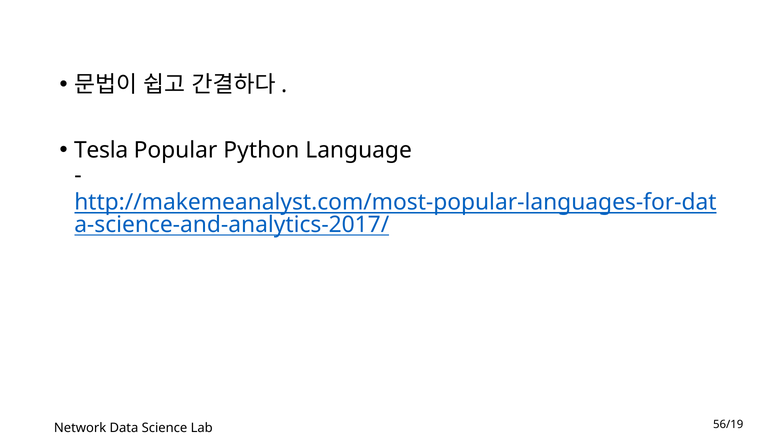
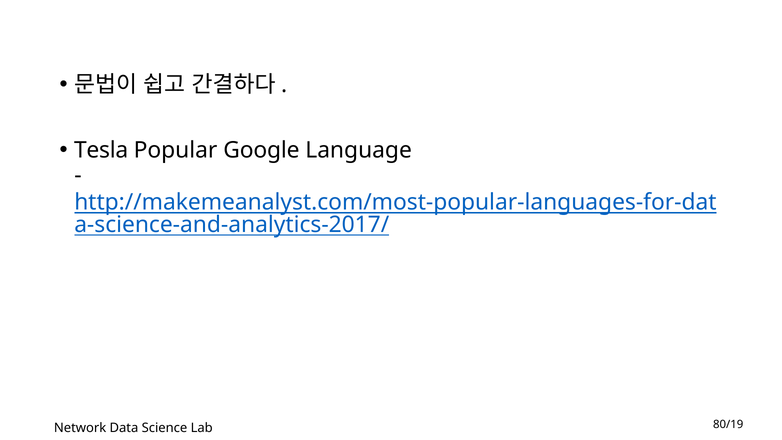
Python: Python -> Google (261, 150)
56/19: 56/19 -> 80/19 (728, 424)
